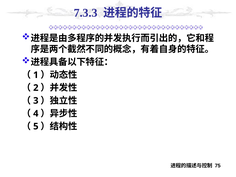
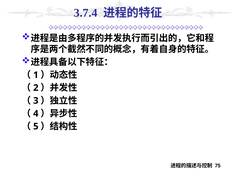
7.3.3: 7.3.3 -> 3.7.4 (86, 13)
